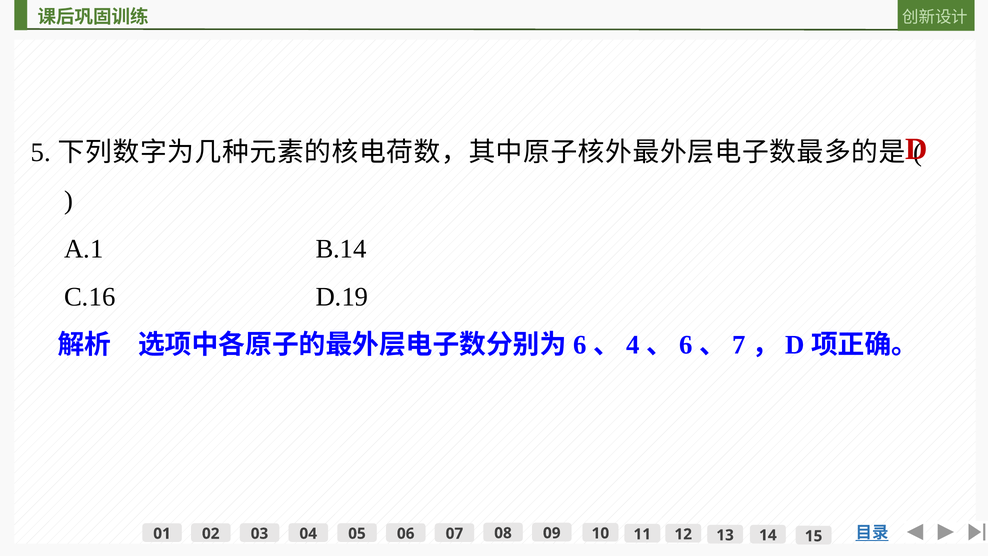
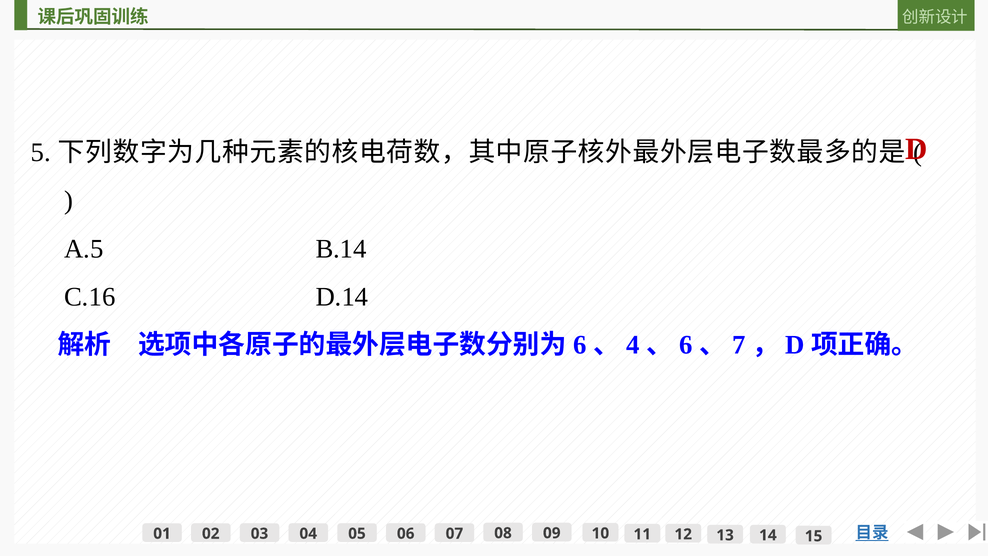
A.1: A.1 -> A.5 (84, 249)
D.19: D.19 -> D.14 (342, 297)
